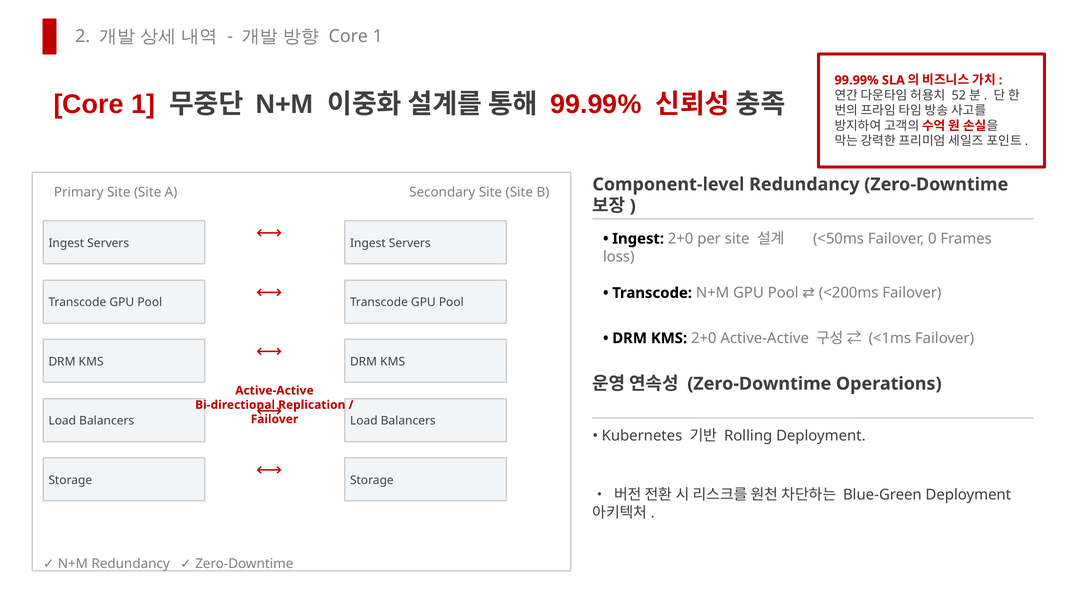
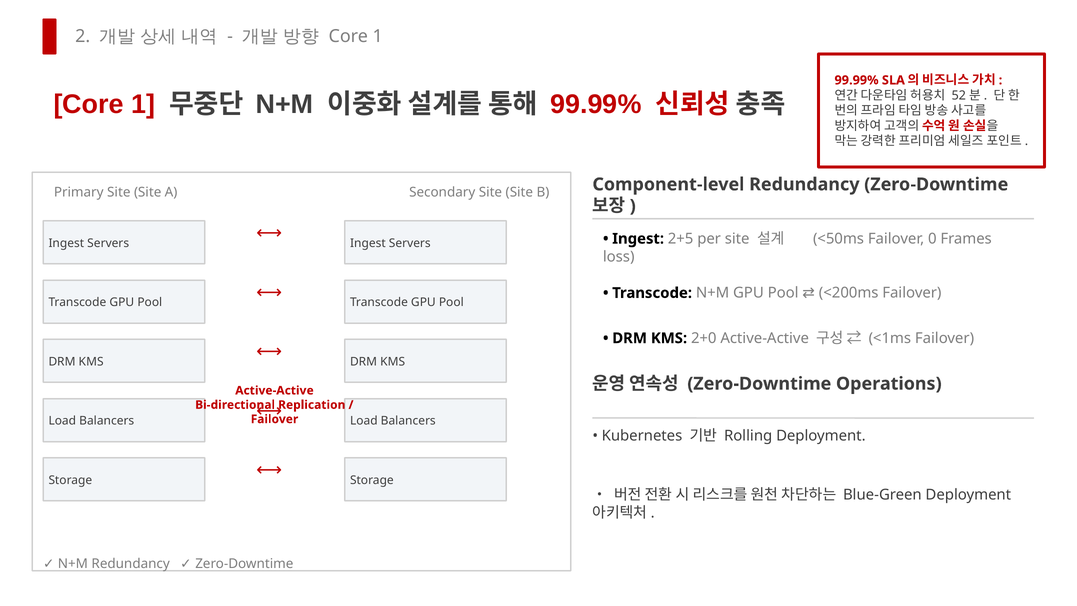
Ingest 2+0: 2+0 -> 2+5 (681, 239)
